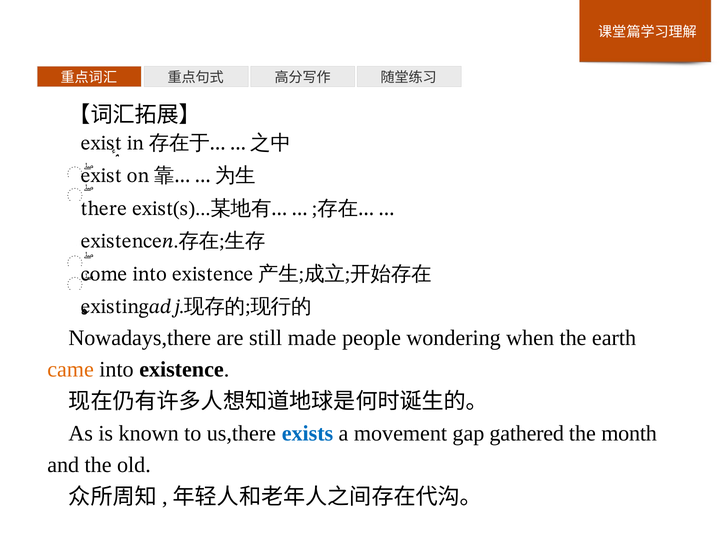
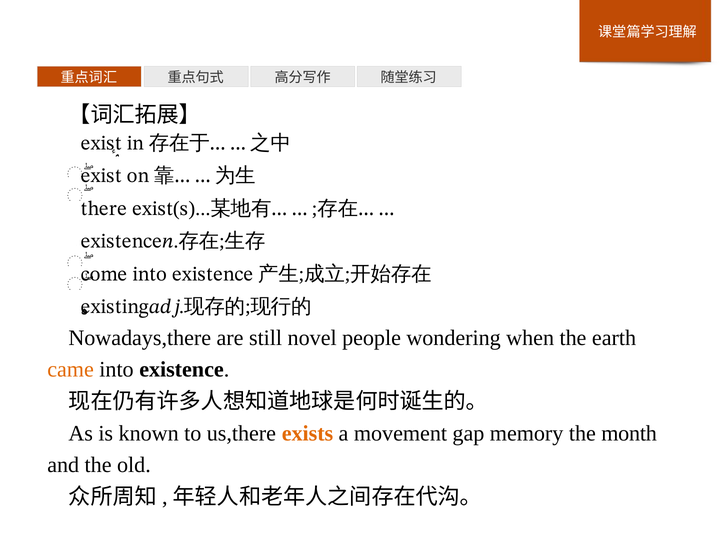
made: made -> novel (312, 338)
exists colour: blue -> orange (308, 433)
gathered: gathered -> memory (527, 433)
